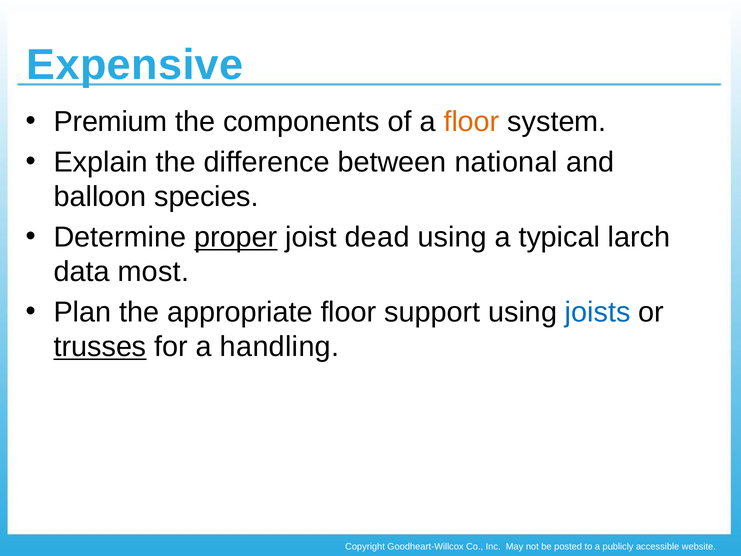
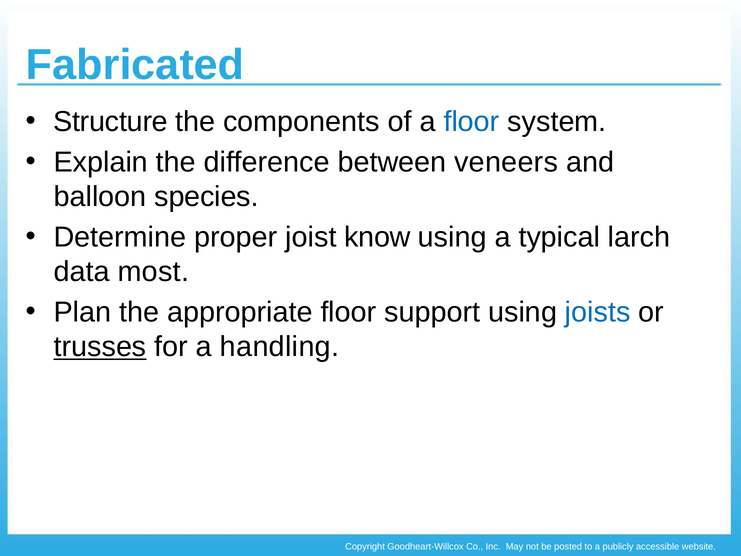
Expensive: Expensive -> Fabricated (135, 65)
Premium: Premium -> Structure (111, 122)
floor colour: orange -> blue (472, 122)
national: national -> veneers (506, 162)
proper underline: present -> none (236, 237)
dead: dead -> know (377, 237)
